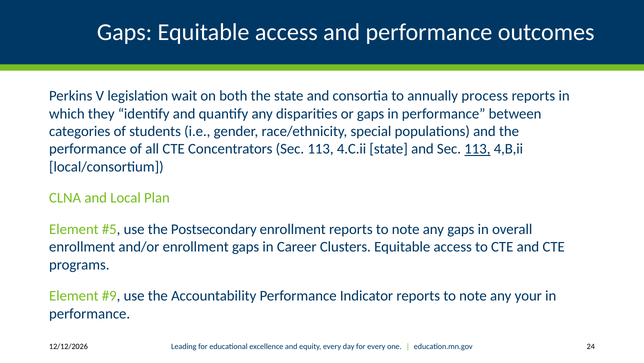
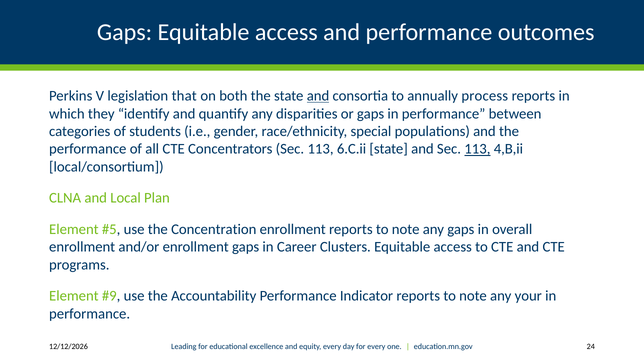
wait: wait -> that (184, 96)
and underline: none -> present (318, 96)
4.C.ii: 4.C.ii -> 6.C.ii (352, 149)
Postsecondary: Postsecondary -> Concentration (214, 229)
